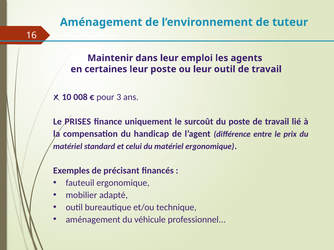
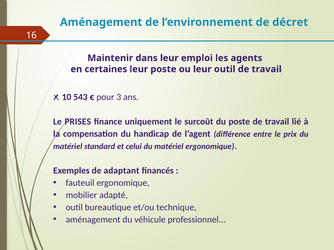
tuteur: tuteur -> décret (290, 22)
008: 008 -> 543 (80, 97)
précisant: précisant -> adaptant (121, 171)
